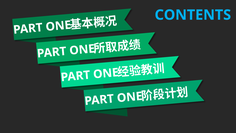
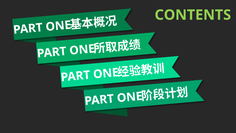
CONTENTS colour: light blue -> light green (193, 15)
